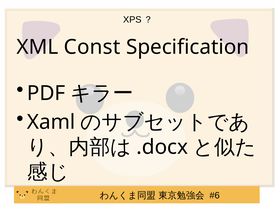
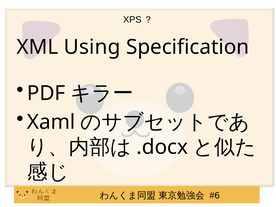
Const: Const -> Using (92, 47)
